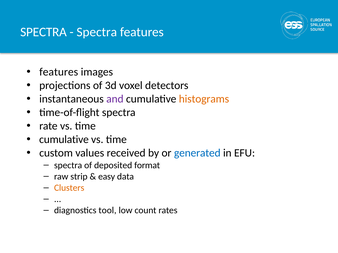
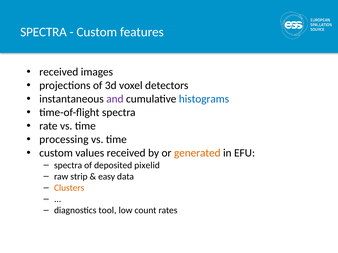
Spectra: Spectra -> Custom (97, 32)
features: features -> received (59, 72)
histograms colour: orange -> blue (204, 99)
cumulative: cumulative -> processing (64, 140)
generated colour: blue -> orange (197, 153)
format: format -> pixelid (147, 166)
